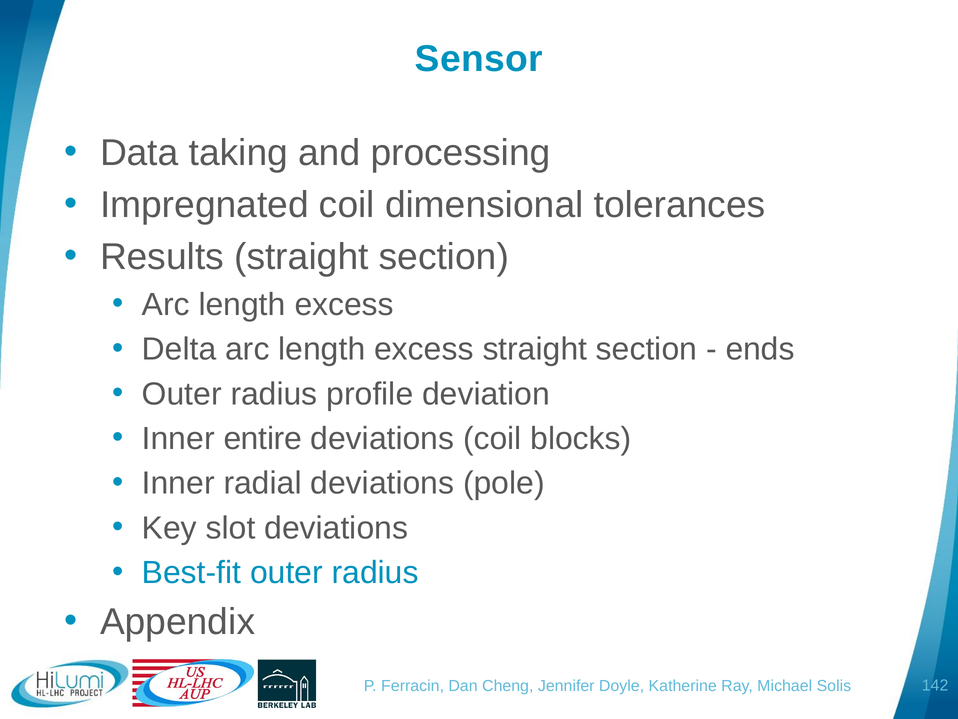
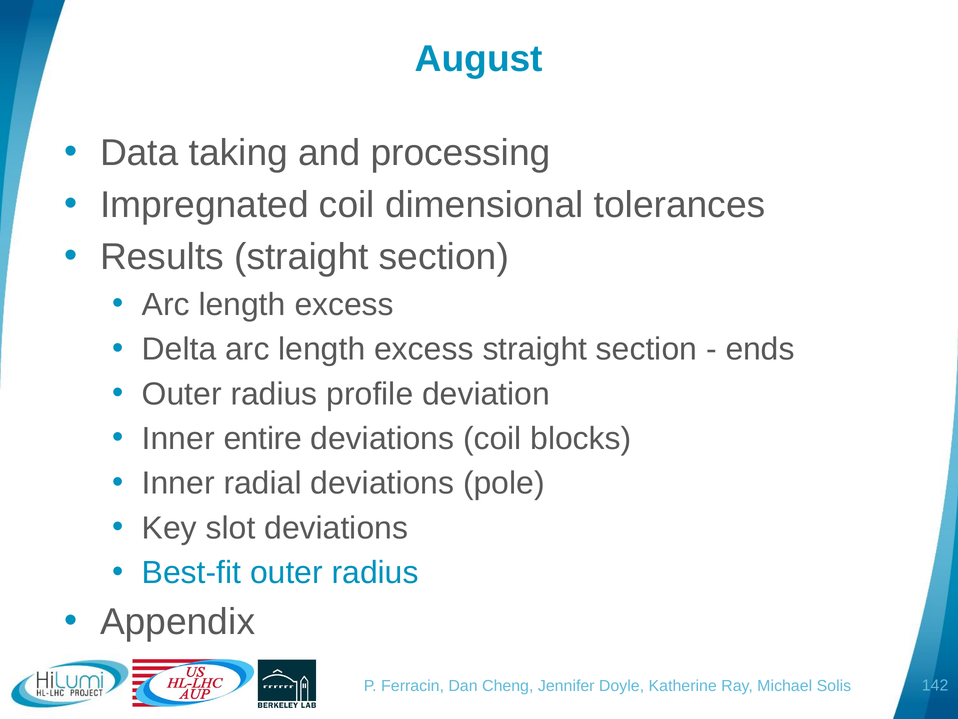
Sensor: Sensor -> August (479, 59)
